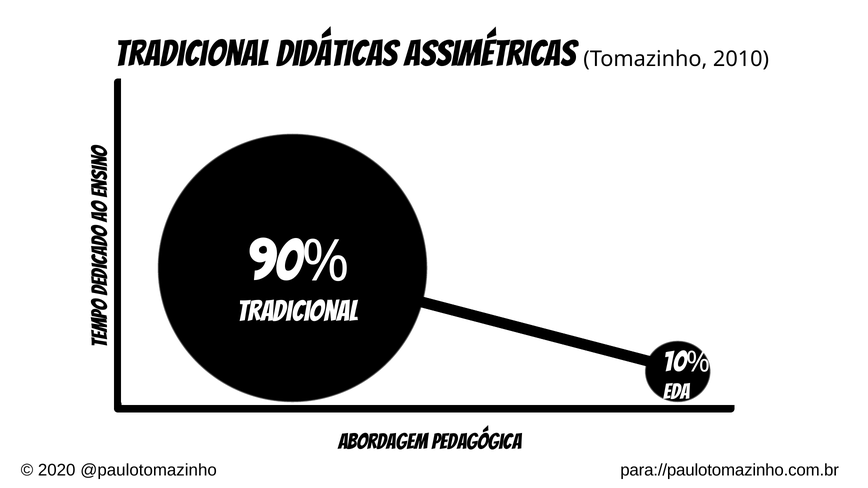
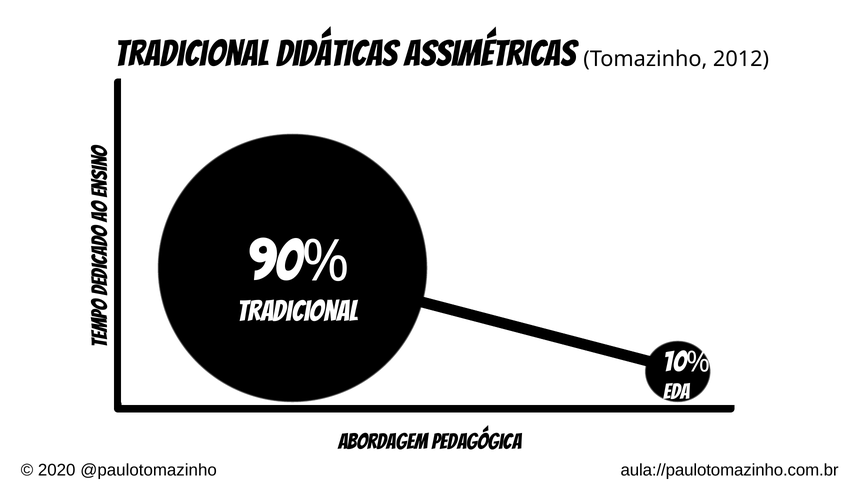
2010: 2010 -> 2012 (741, 59)
para://paulotomazinho.com.br: para://paulotomazinho.com.br -> aula://paulotomazinho.com.br (730, 471)
